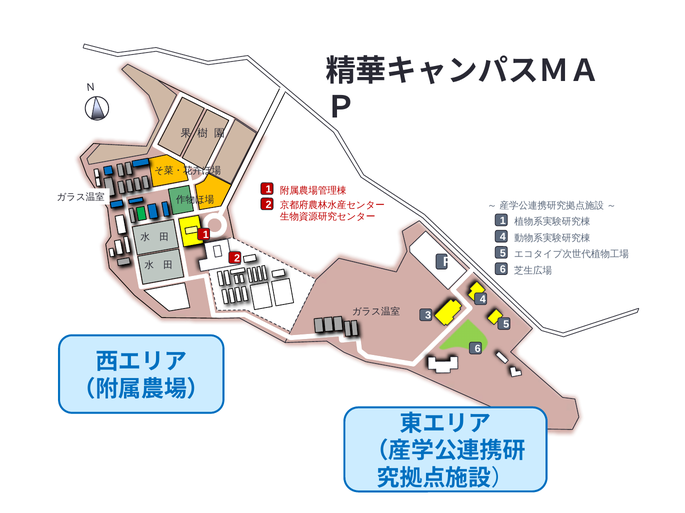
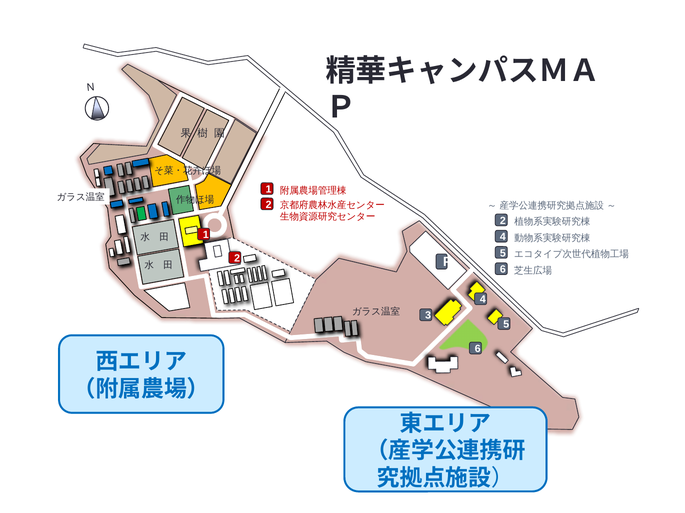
1: 1 -> 2 (503, 221)
